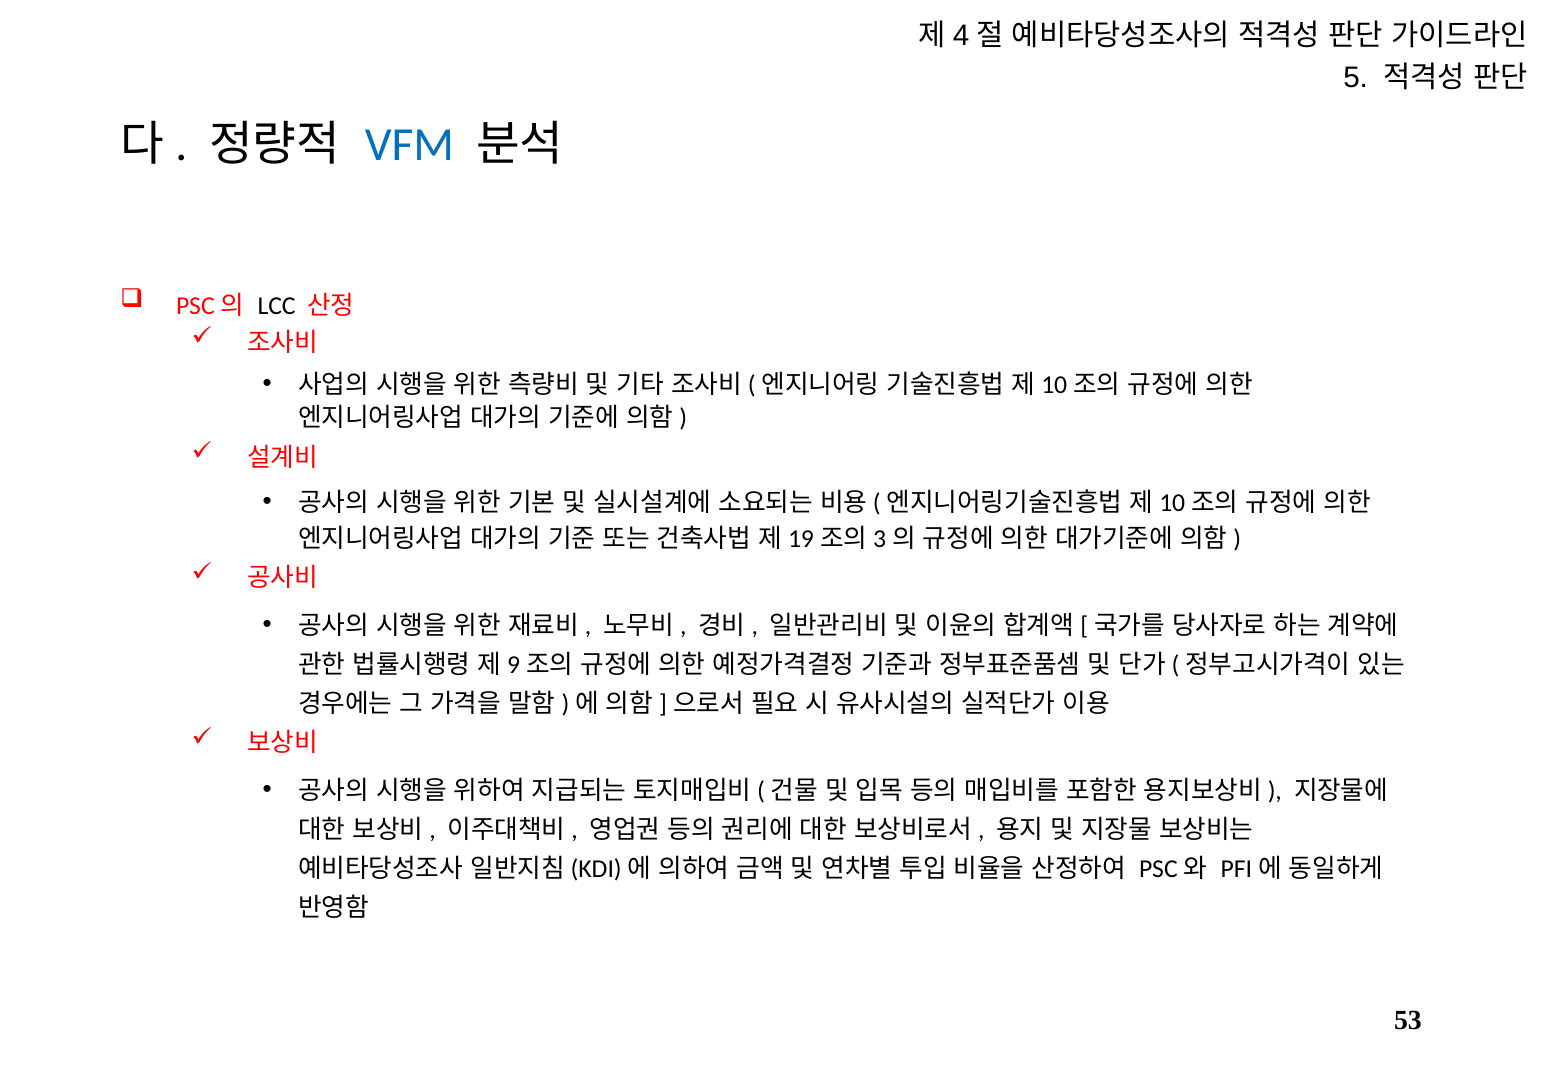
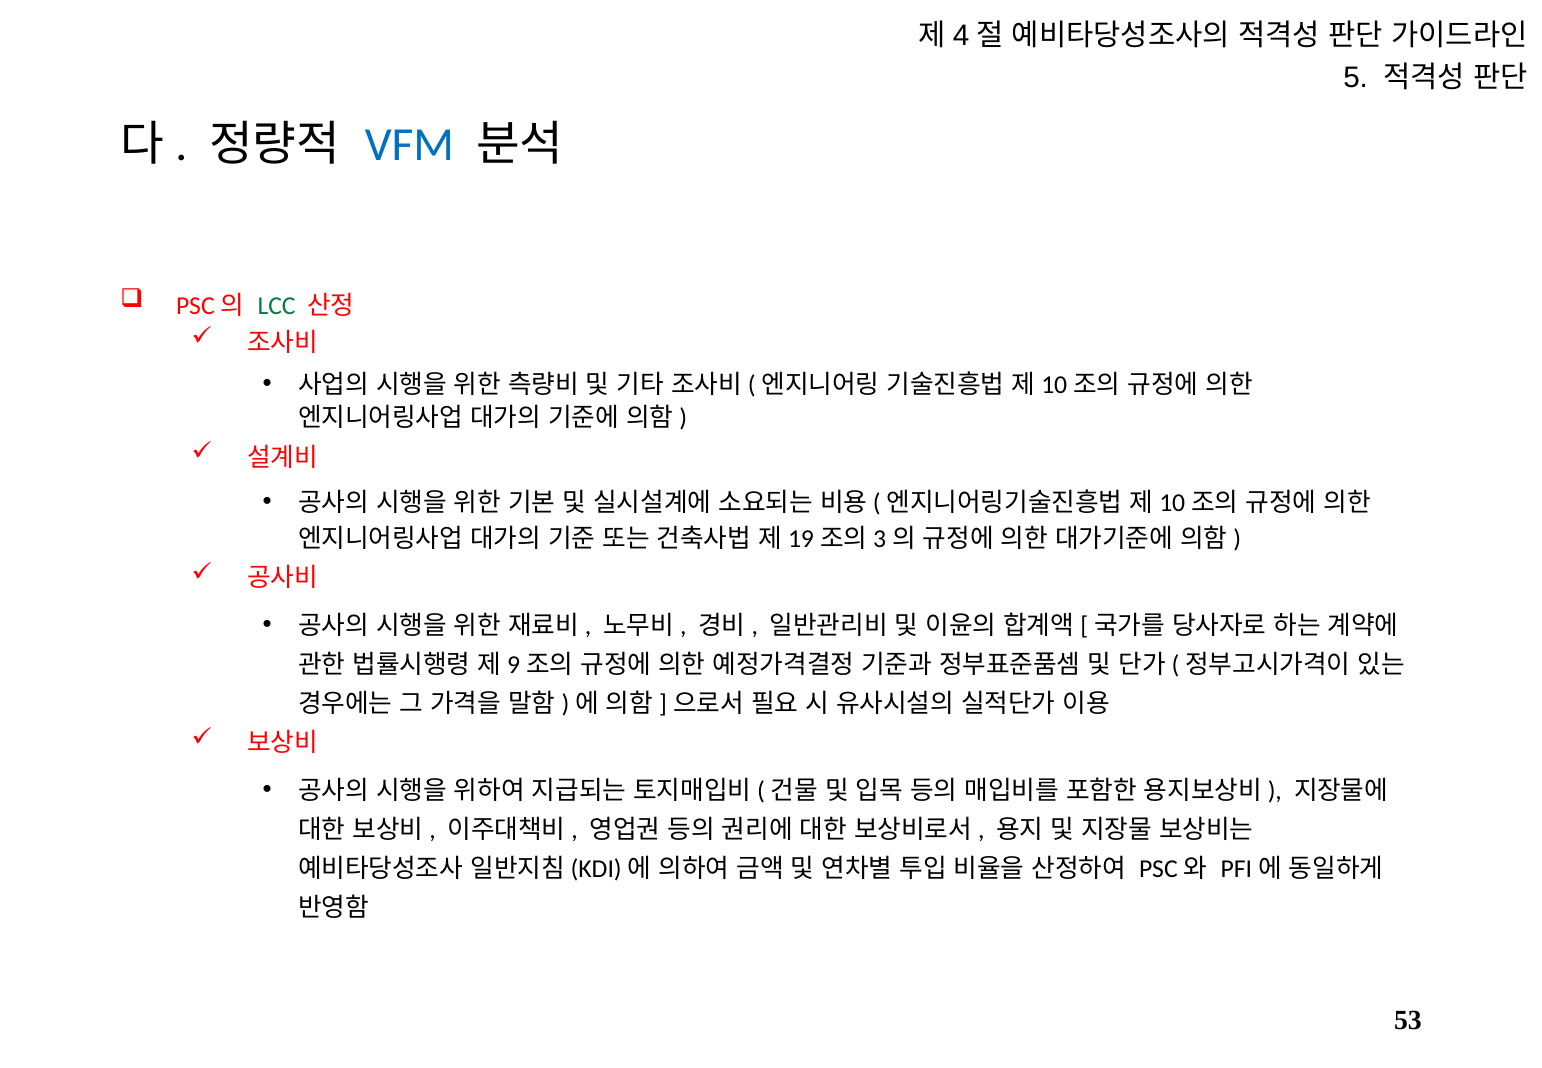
LCC colour: black -> green (277, 306)
